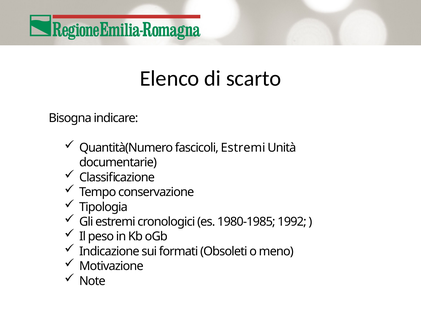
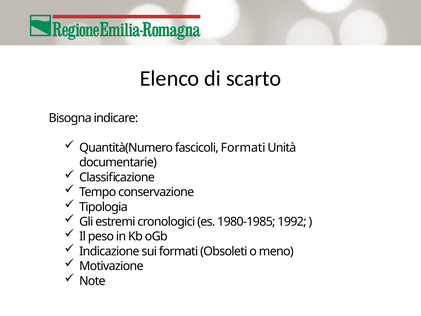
fascicoli Estremi: Estremi -> Formati (243, 148)
